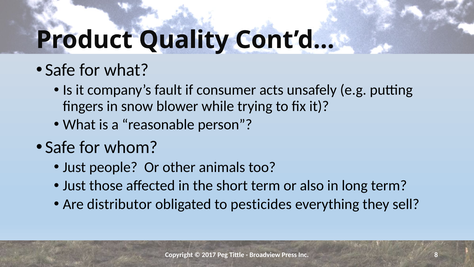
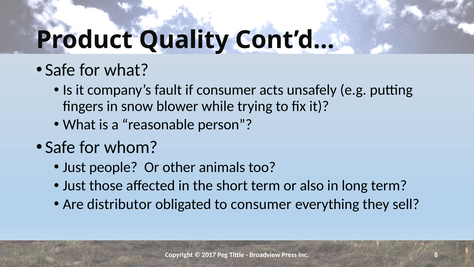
to pesticides: pesticides -> consumer (261, 204)
